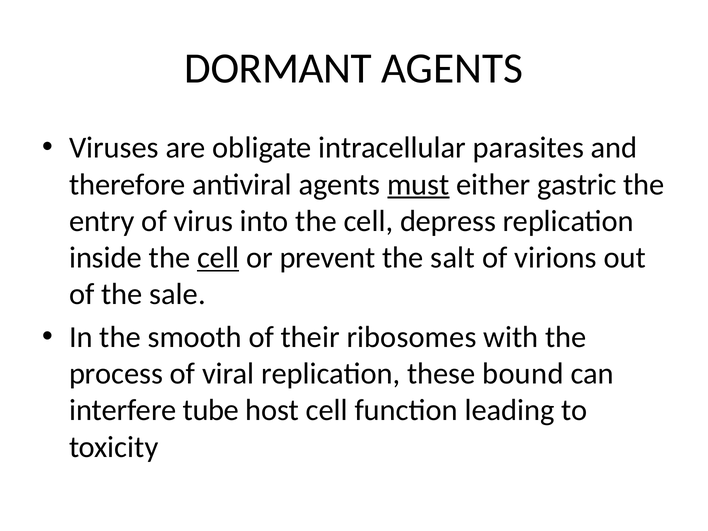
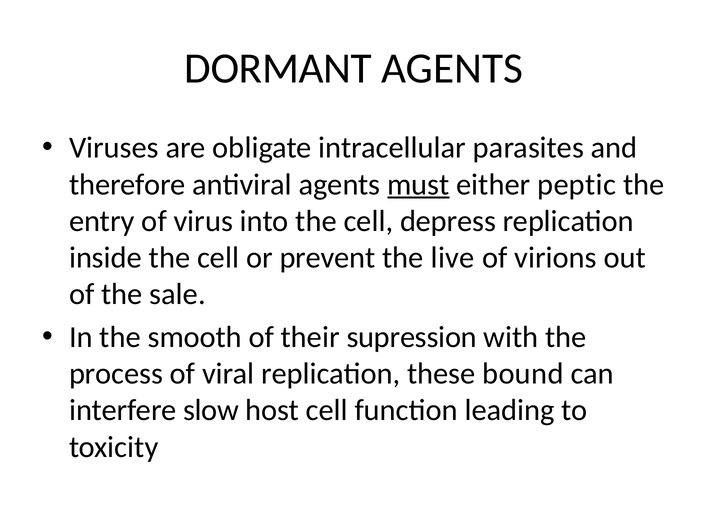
gastric: gastric -> peptic (577, 184)
cell underline: present -> none (218, 258)
salt: salt -> live (453, 258)
ribosomes: ribosomes -> supression (412, 337)
tube: tube -> slow (211, 410)
